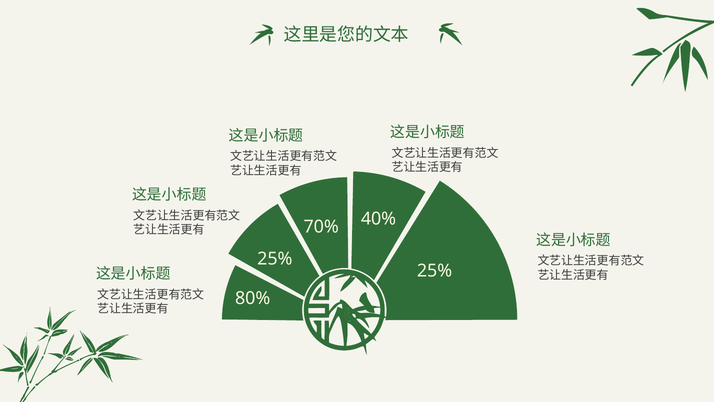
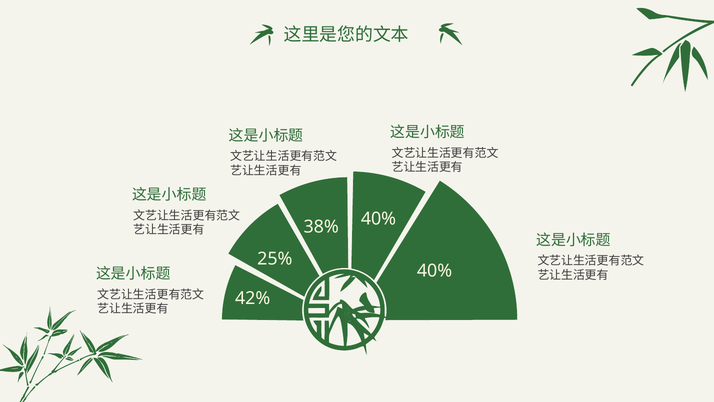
70%: 70% -> 38% (321, 227)
25%: 25% -> 40% (434, 271)
80%: 80% -> 42% (253, 298)
